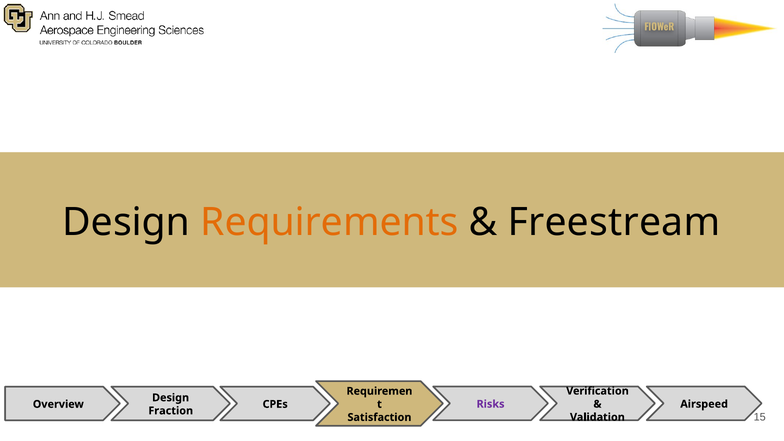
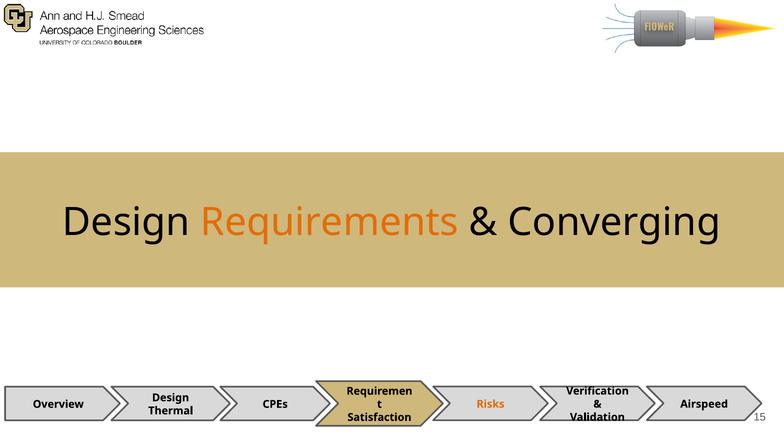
Freestream: Freestream -> Converging (614, 222)
Risks colour: purple -> orange (491, 404)
Fraction: Fraction -> Thermal (171, 411)
